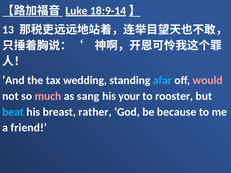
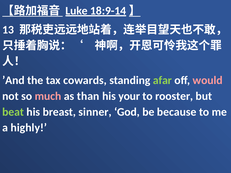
wedding: wedding -> cowards (85, 80)
afar colour: light blue -> light green (162, 80)
sang: sang -> than (88, 96)
beat colour: light blue -> light green (13, 112)
rather: rather -> sinner (95, 112)
friend: friend -> highly (29, 128)
